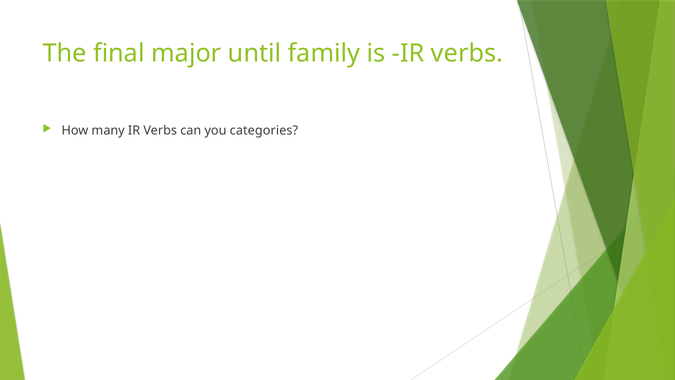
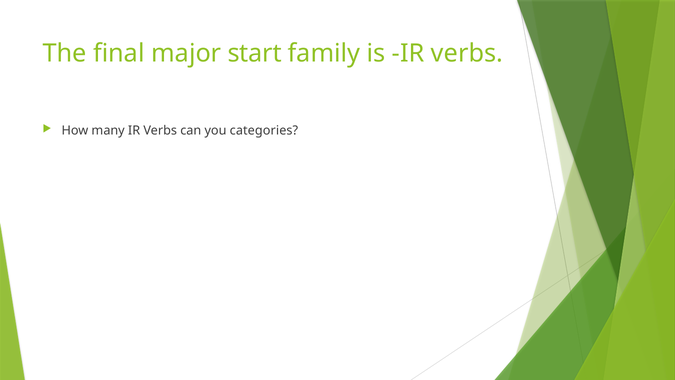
until: until -> start (255, 53)
